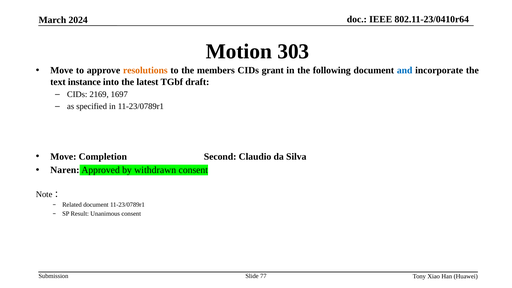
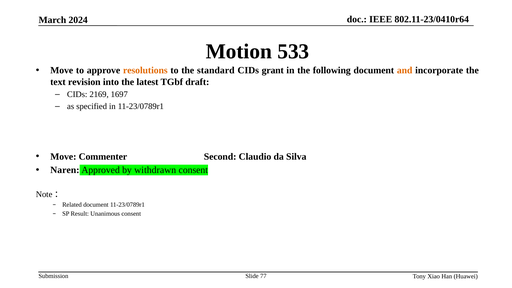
303: 303 -> 533 (293, 51)
members: members -> standard (216, 70)
and colour: blue -> orange (405, 70)
instance: instance -> revision (84, 82)
Completion: Completion -> Commenter (103, 157)
